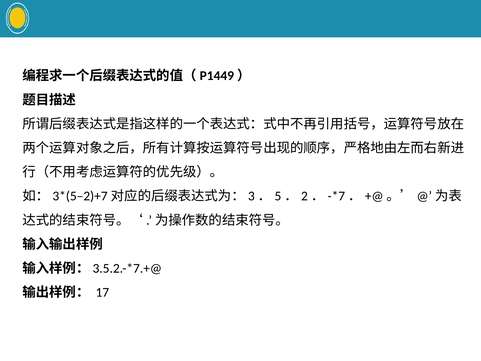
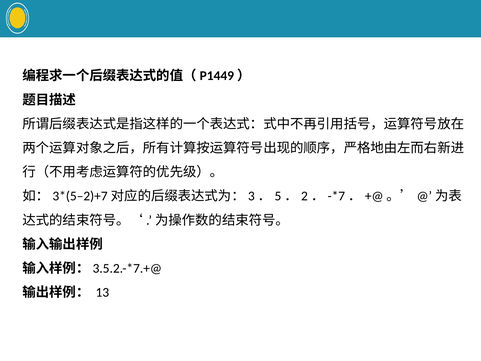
17: 17 -> 13 (102, 292)
